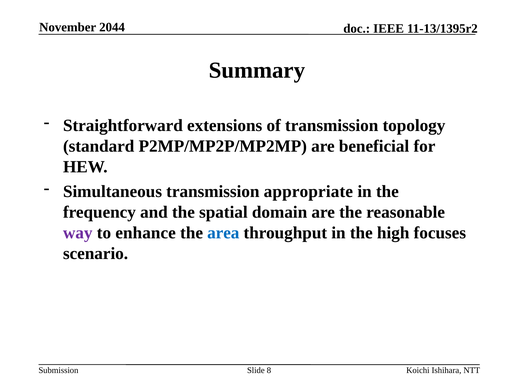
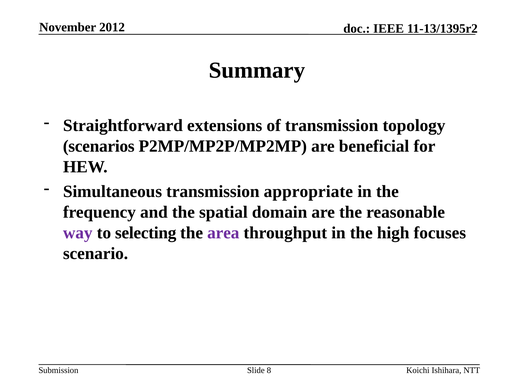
2044: 2044 -> 2012 (112, 27)
standard: standard -> scenarios (99, 146)
enhance: enhance -> selecting (146, 233)
area colour: blue -> purple (223, 233)
